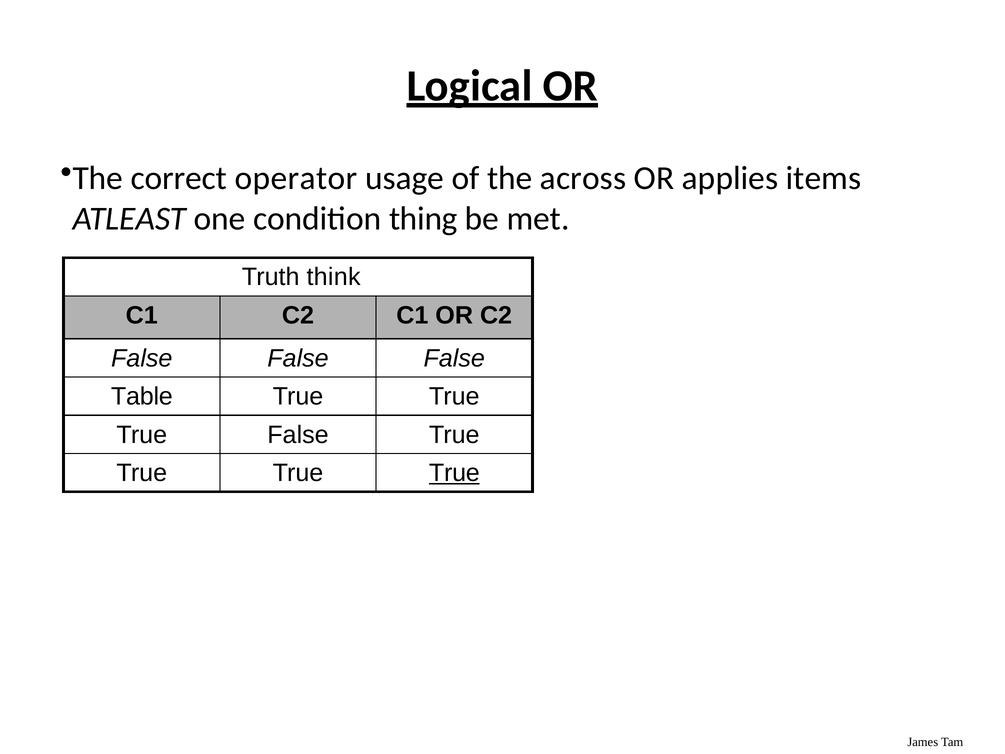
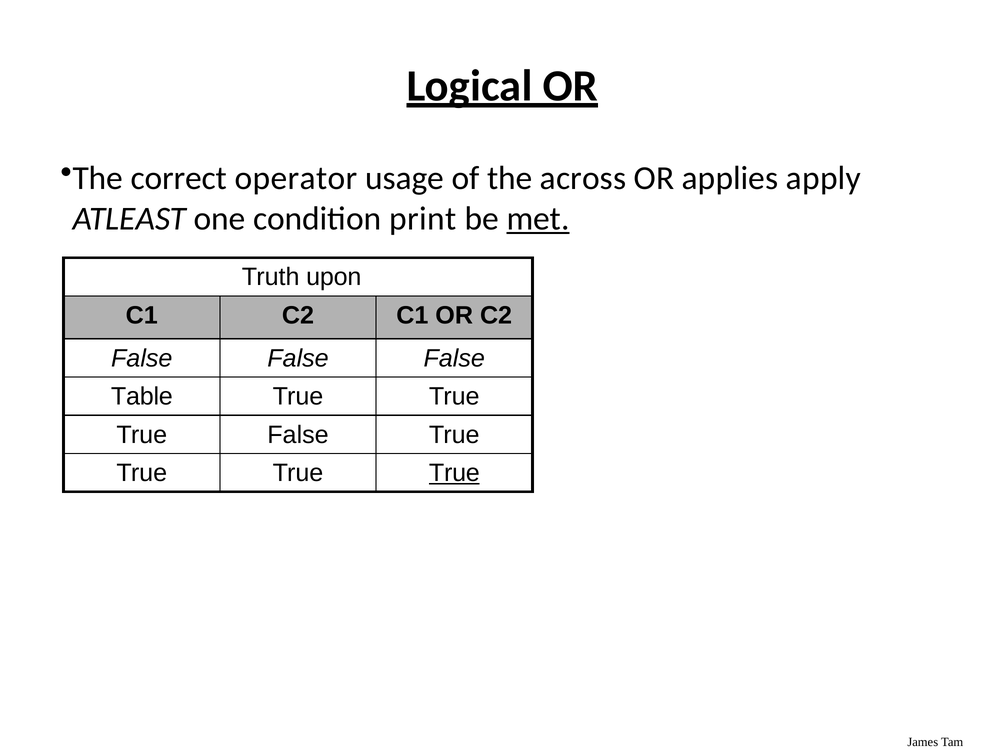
items: items -> apply (823, 178)
thing: thing -> print (423, 218)
met underline: none -> present (538, 218)
think: think -> upon (334, 277)
